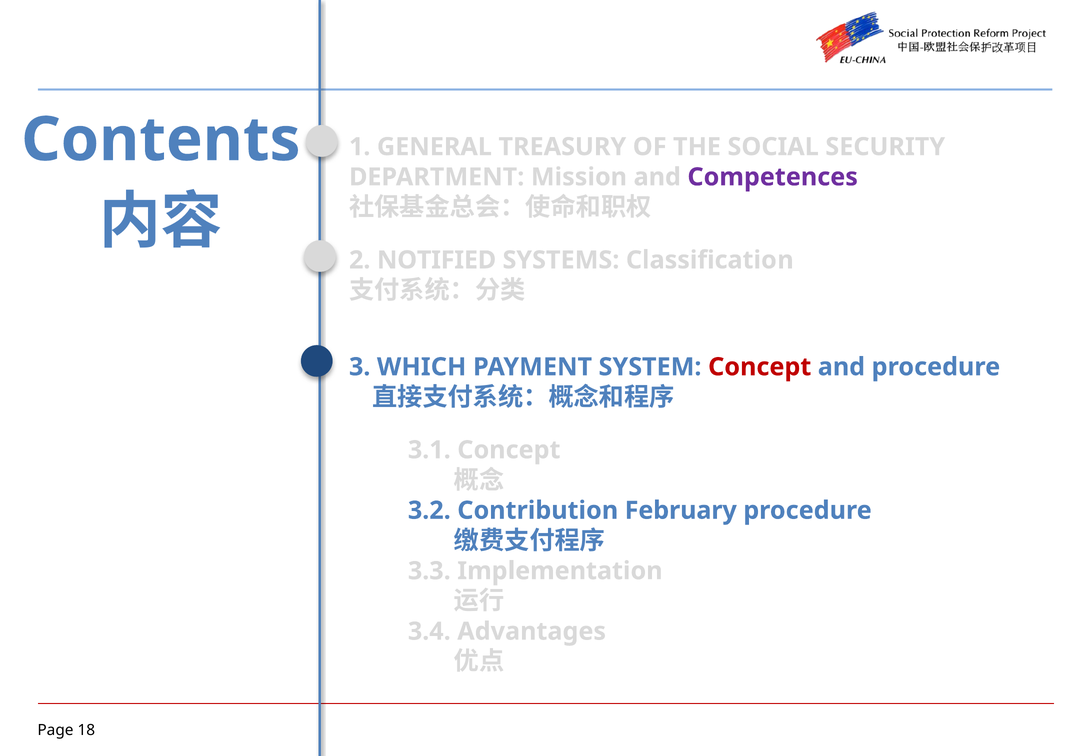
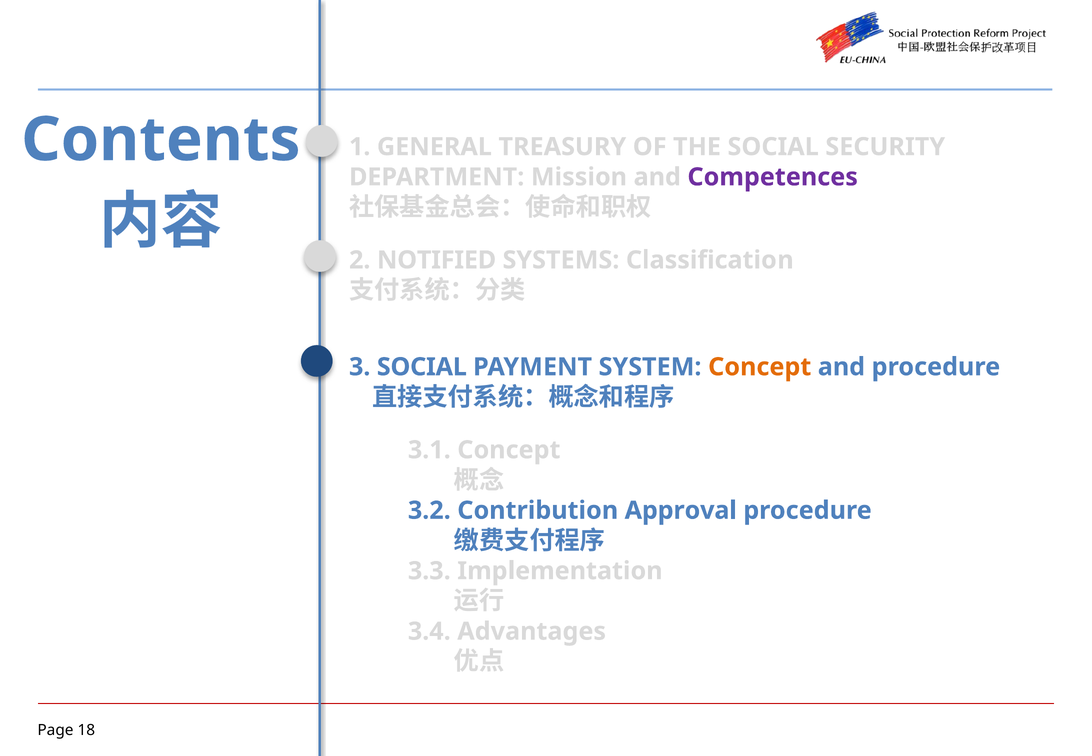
3 WHICH: WHICH -> SOCIAL (422, 367)
Concept colour: red -> orange (760, 367)
February: February -> Approval (681, 510)
